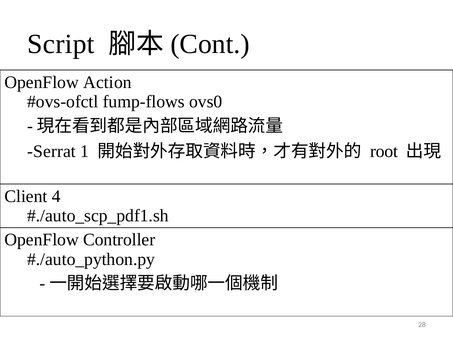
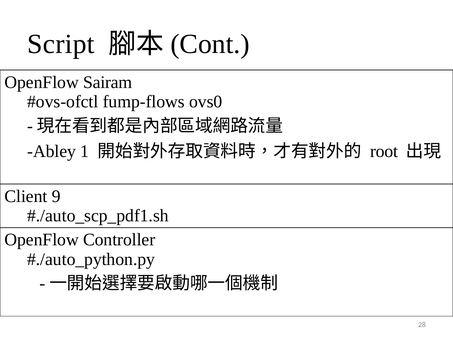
Action: Action -> Sairam (108, 82)
Serrat: Serrat -> Abley (52, 151)
4: 4 -> 9 (56, 196)
